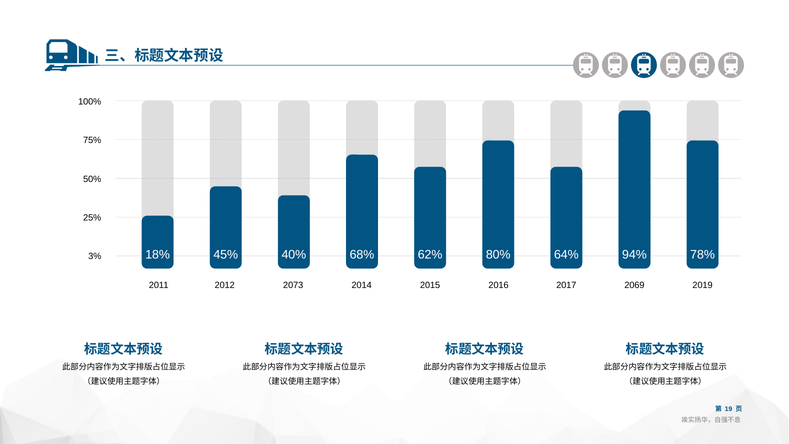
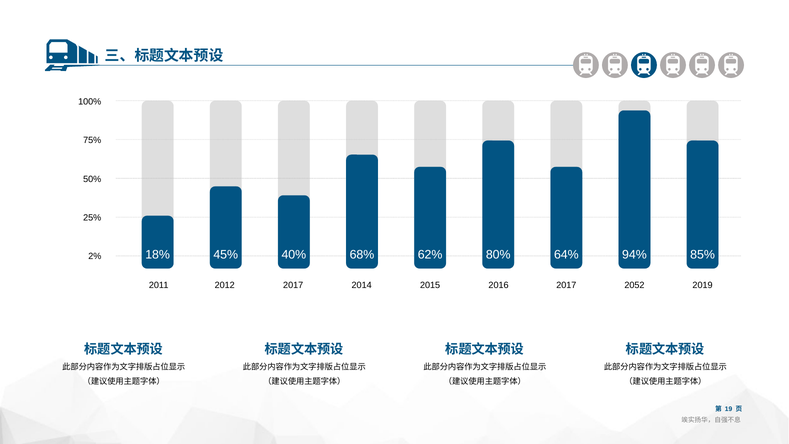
78%: 78% -> 85% (703, 254)
3%: 3% -> 2% (95, 256)
2073: 2073 -> 2017 (293, 285)
2069: 2069 -> 2052 (634, 285)
